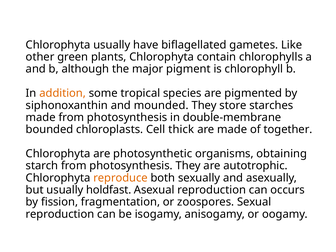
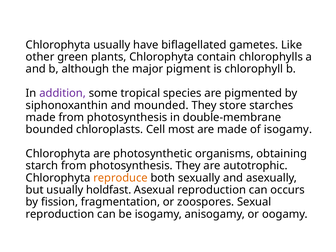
addition colour: orange -> purple (63, 93)
thick: thick -> most (181, 129)
of together: together -> isogamy (288, 129)
